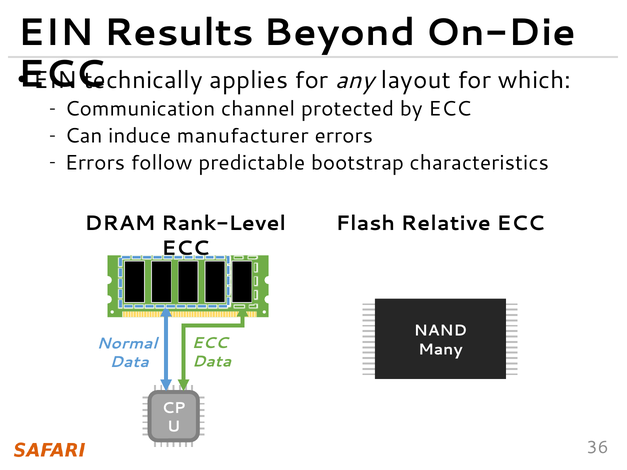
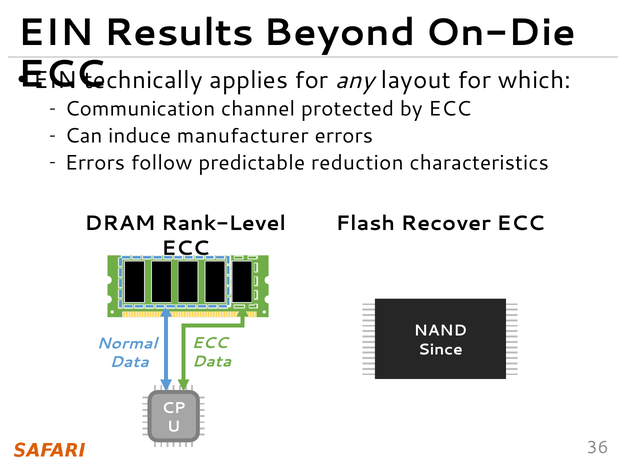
bootstrap: bootstrap -> reduction (357, 163)
Relative: Relative -> Recover (446, 223)
Many: Many -> Since (440, 350)
